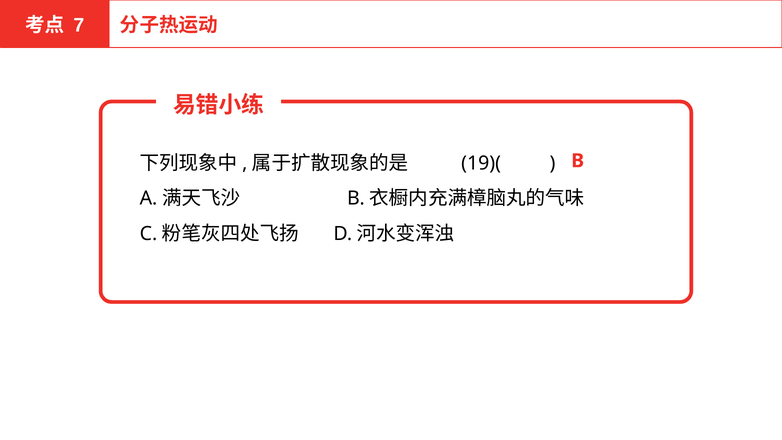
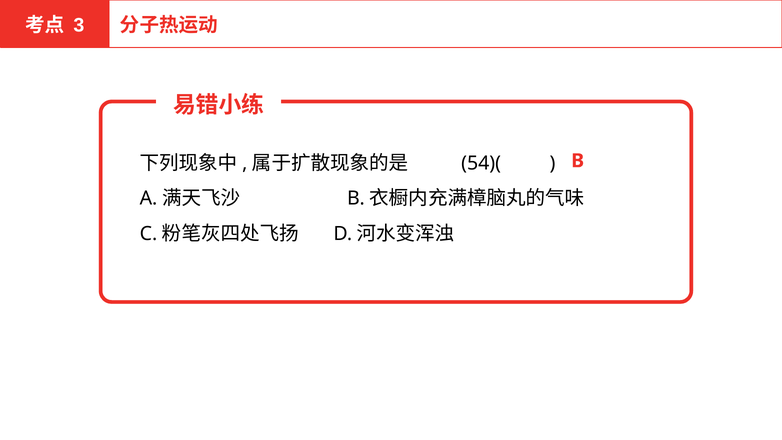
7: 7 -> 3 (79, 25)
19)(: 19)( -> 54)( (481, 163)
